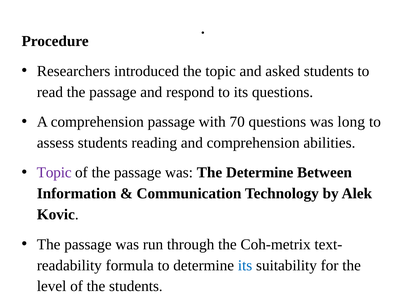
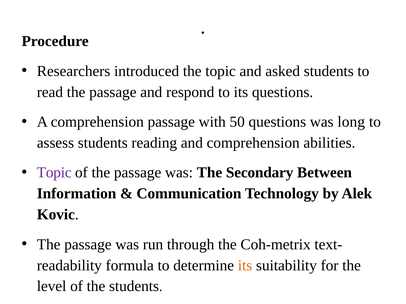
70: 70 -> 50 (237, 122)
The Determine: Determine -> Secondary (260, 173)
its colour: blue -> orange (245, 266)
